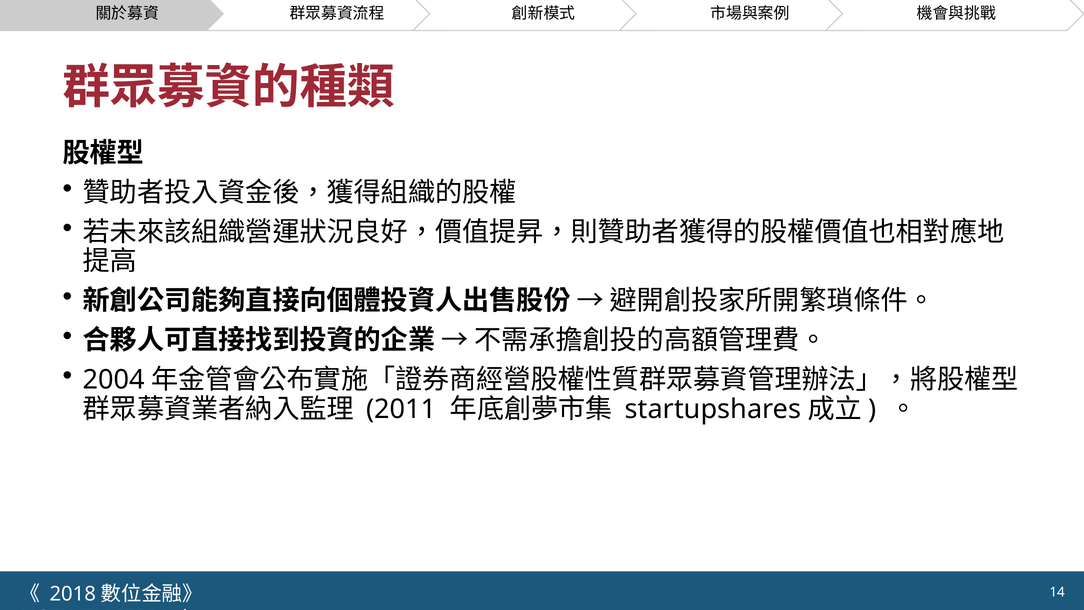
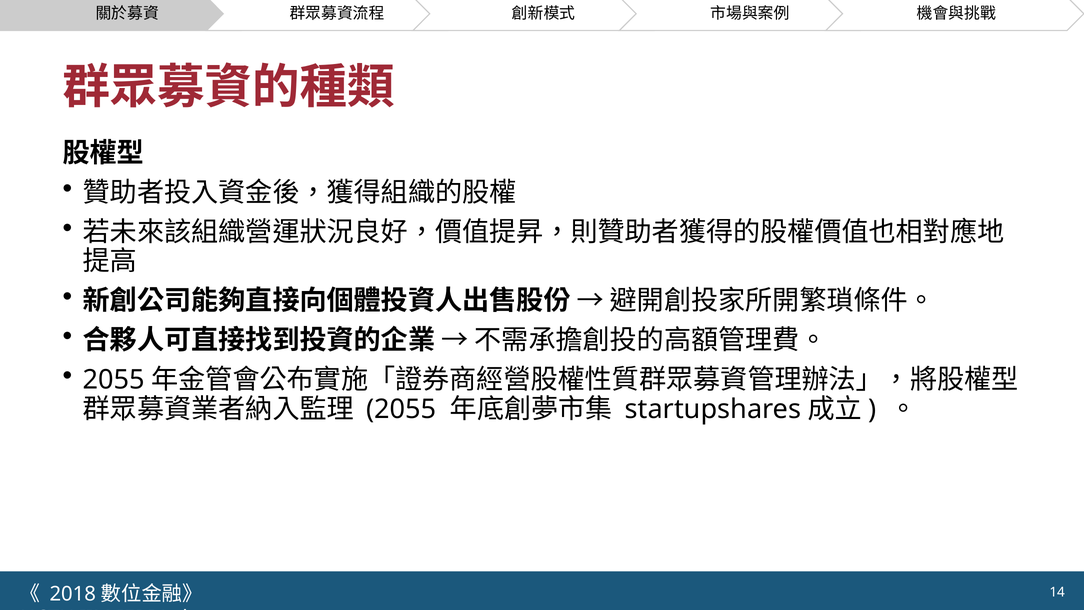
2004: 2004 -> 2055 (114, 380)
2011: 2011 -> 2055 (401, 409)
